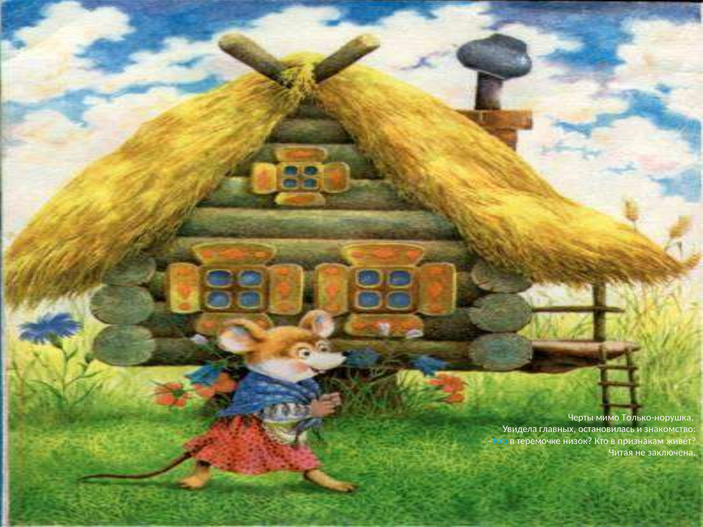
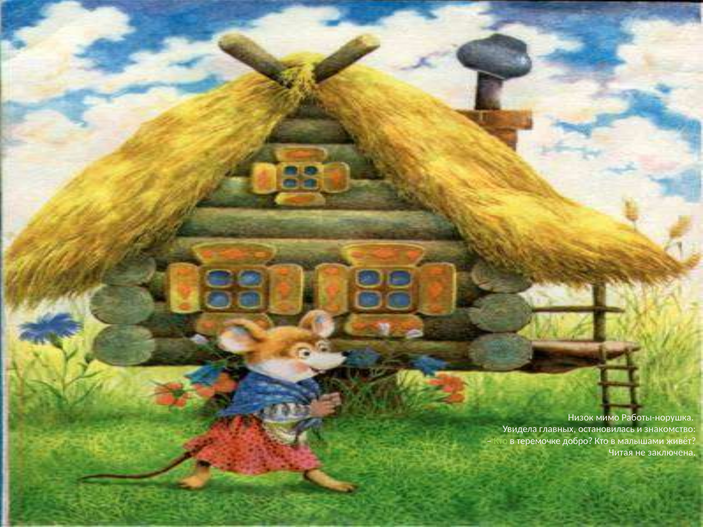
Черты: Черты -> Низок (581, 418)
Только-норушка: Только-норушка -> Работы-норушка (658, 418)
Кто colour: light blue -> light green (501, 441)
низок: низок -> добро (578, 441)
признакам: признакам -> малышами (641, 441)
